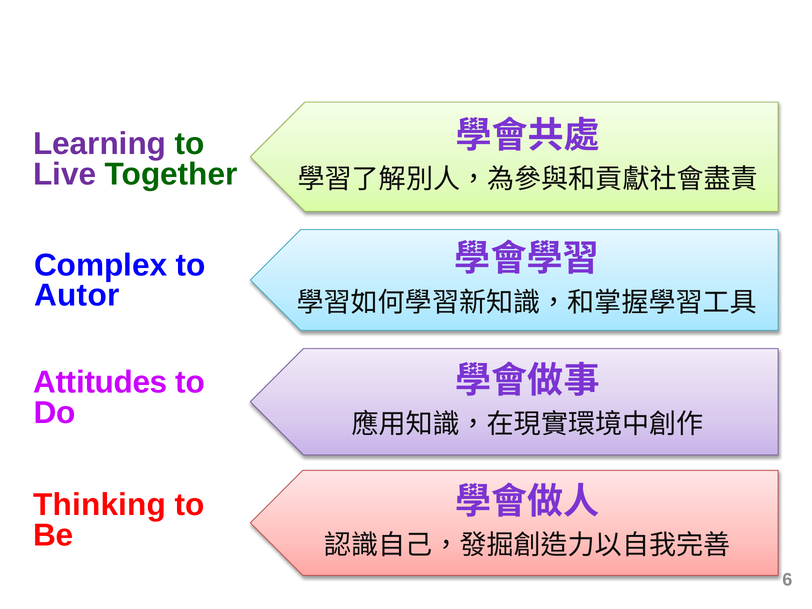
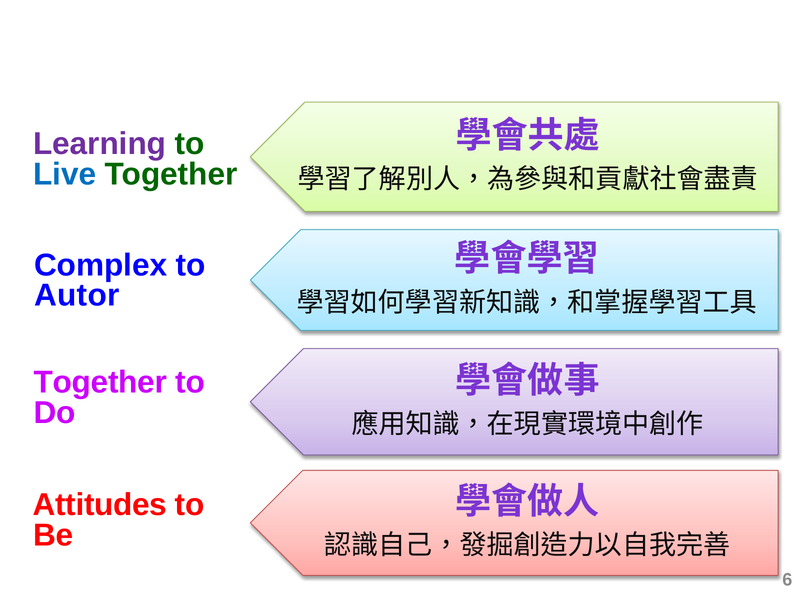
Live colour: purple -> blue (65, 174)
Attitudes: Attitudes -> Together (100, 382)
Thinking: Thinking -> Attitudes (100, 505)
